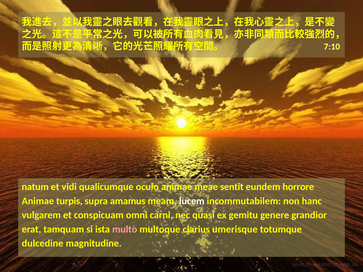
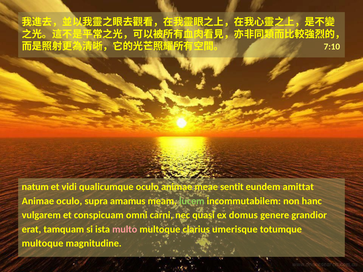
horrore: horrore -> amittat (298, 187)
Animae turpis: turpis -> oculo (69, 201)
lucem colour: white -> light green (192, 201)
gemitu: gemitu -> domus (243, 215)
dulcedine: dulcedine -> multoque (43, 244)
